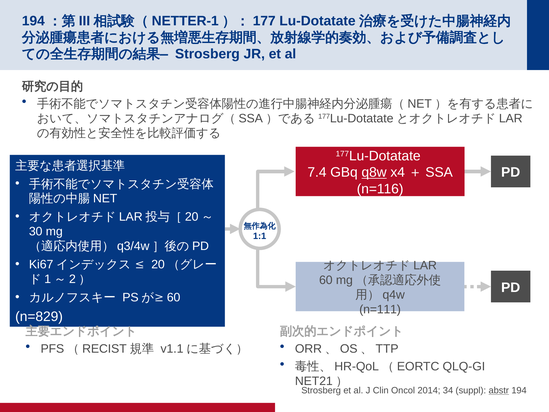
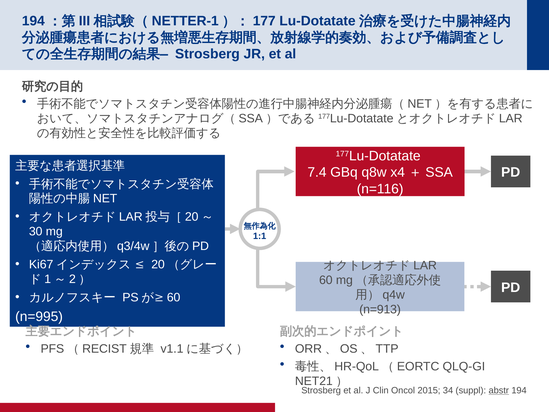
q8w underline: present -> none (374, 172)
n=111: n=111 -> n=913 (380, 309)
n=829: n=829 -> n=995 (39, 317)
2014: 2014 -> 2015 (429, 390)
